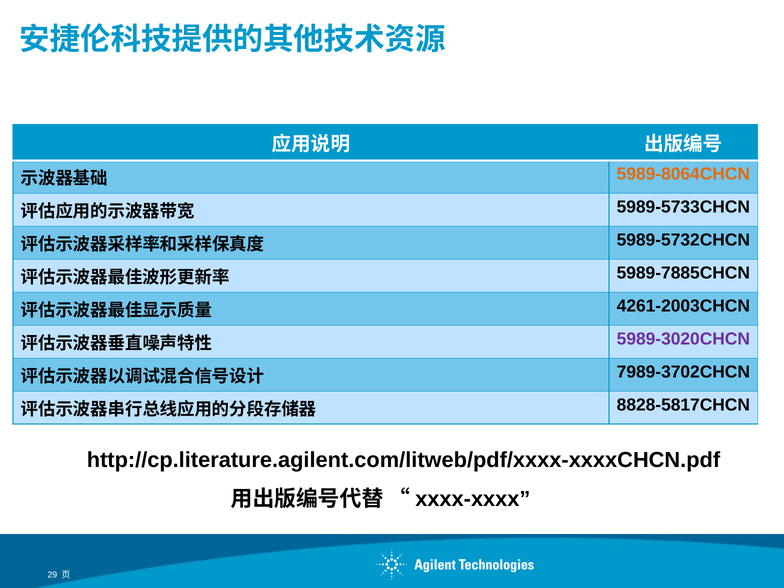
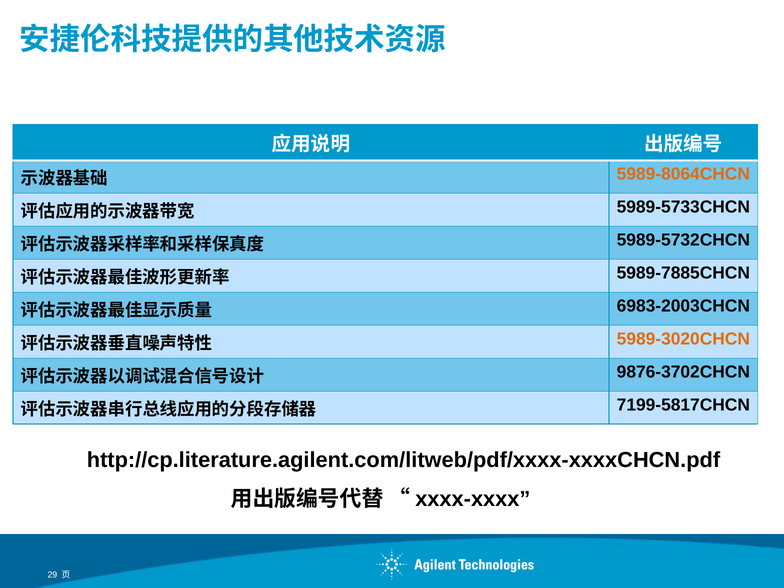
4261-2003CHCN: 4261-2003CHCN -> 6983-2003CHCN (683, 306)
5989-3020CHCN colour: purple -> orange (683, 339)
7989-3702CHCN: 7989-3702CHCN -> 9876-3702CHCN (683, 372)
8828-5817CHCN: 8828-5817CHCN -> 7199-5817CHCN (683, 405)
